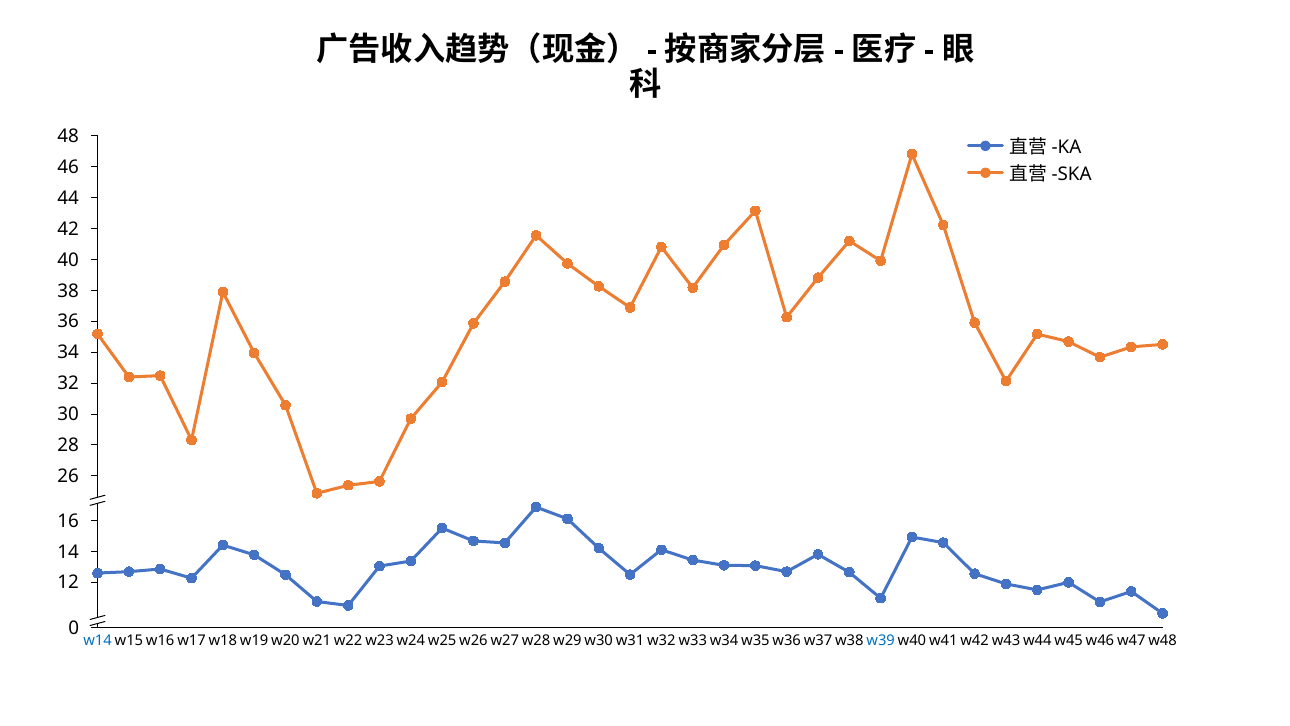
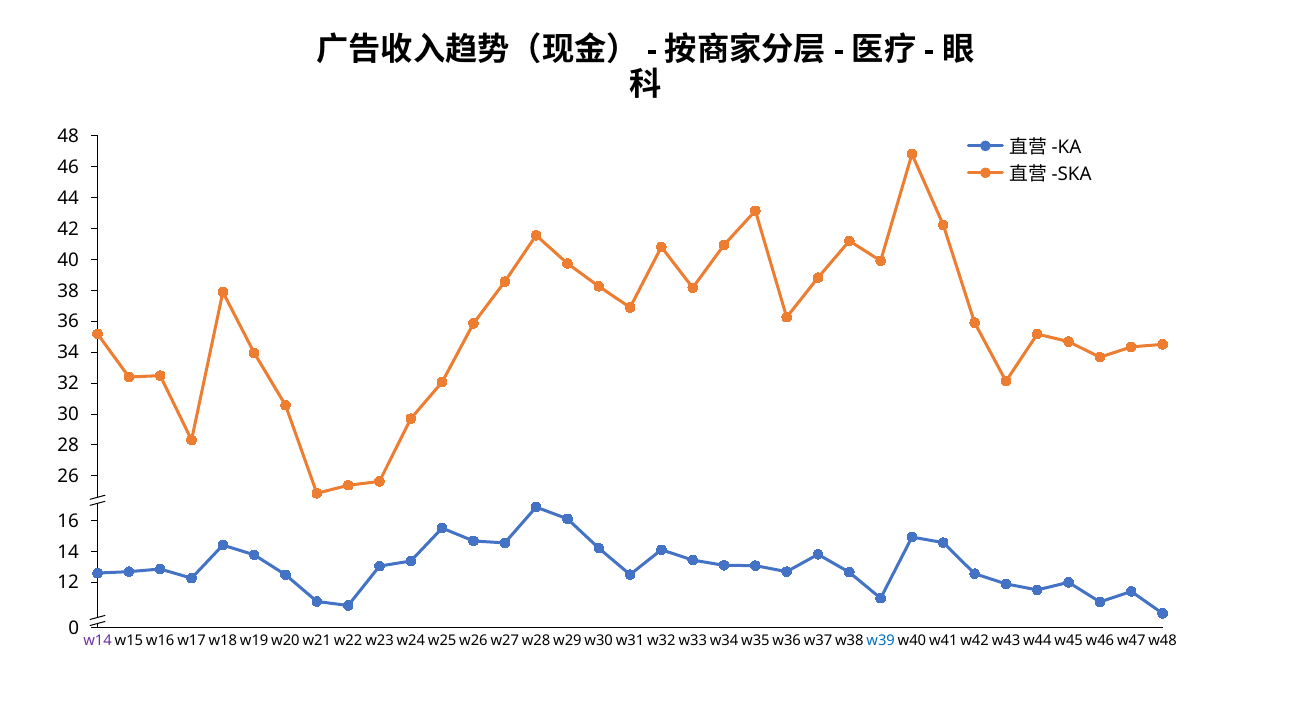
w14 colour: blue -> purple (98, 640)
